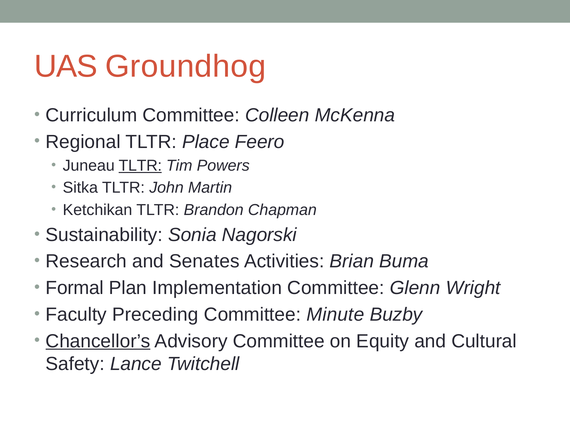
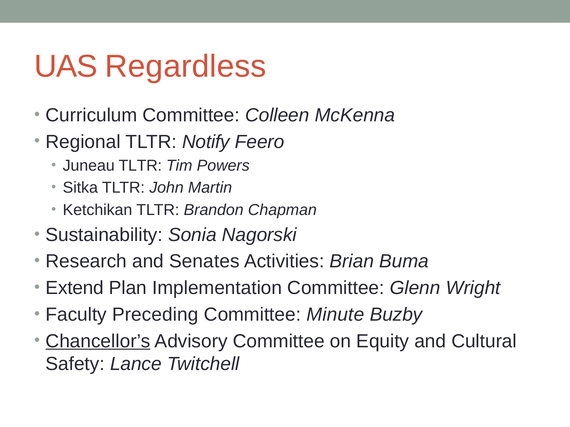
Groundhog: Groundhog -> Regardless (186, 66)
Place: Place -> Notify (206, 142)
TLTR underline: present -> none (140, 166)
Formal: Formal -> Extend (75, 288)
